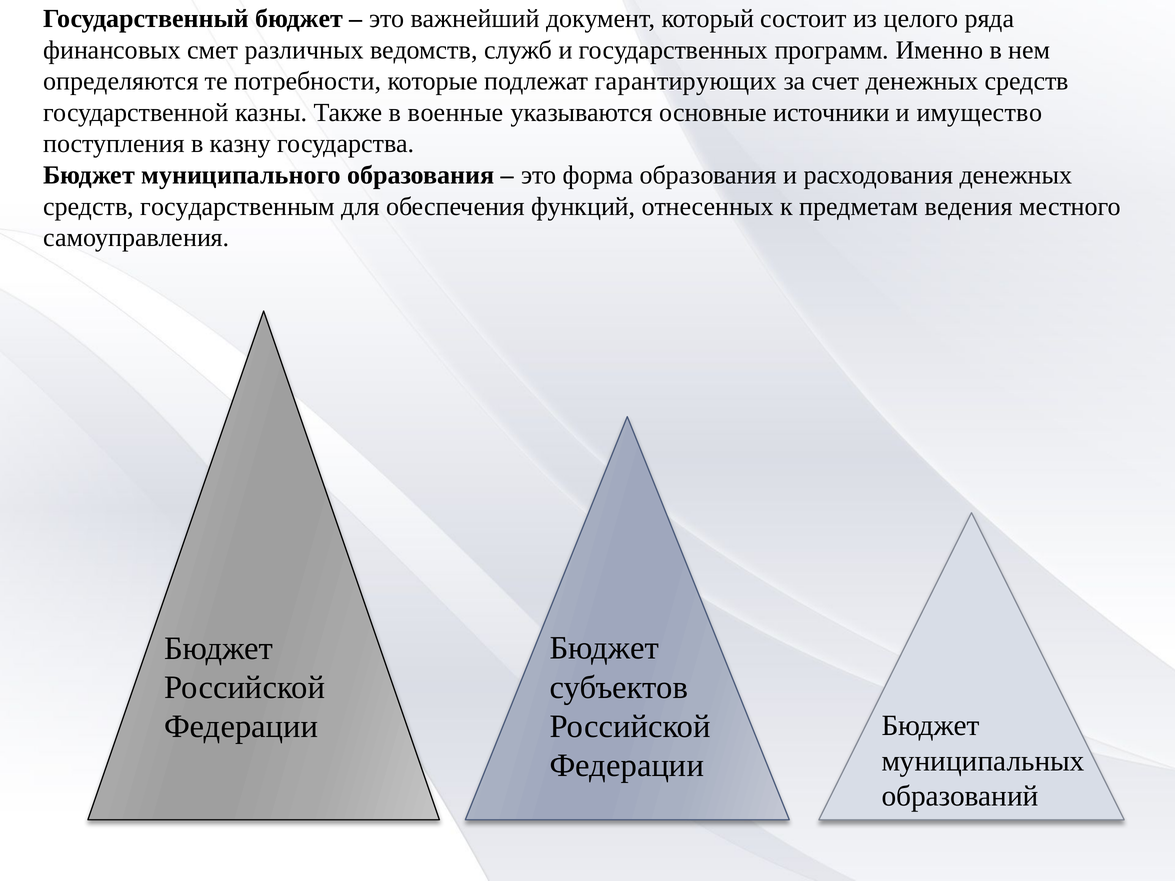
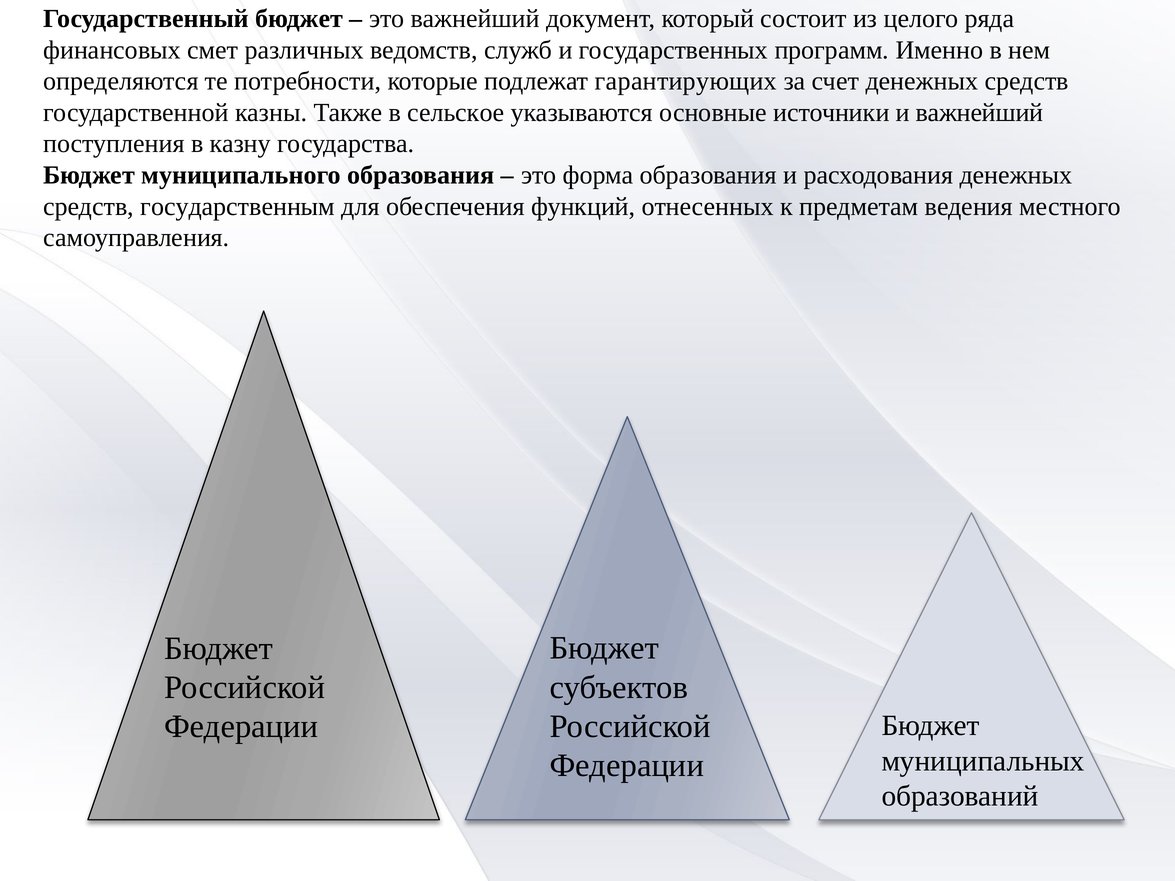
военные: военные -> сельское (456, 113)
и имущество: имущество -> важнейший (980, 113)
